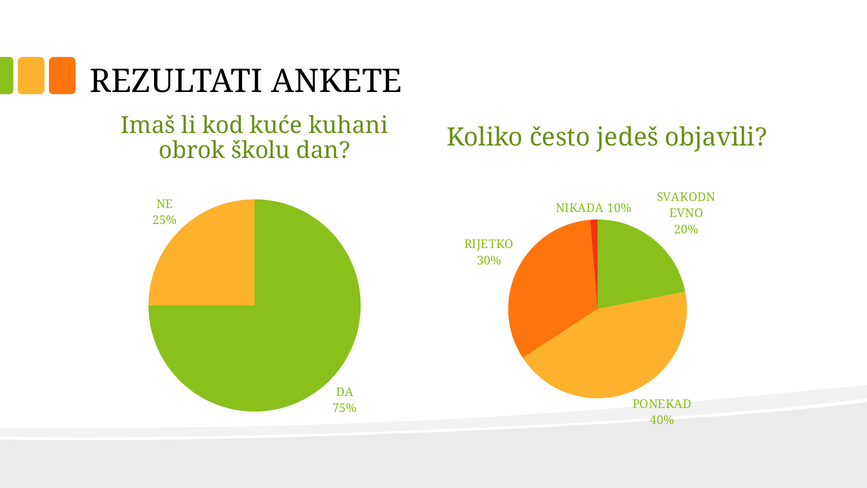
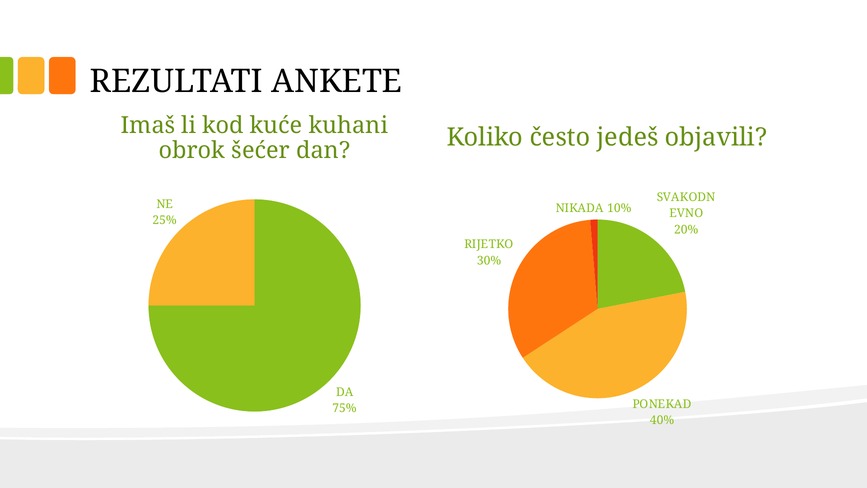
školu: školu -> šećer (261, 151)
